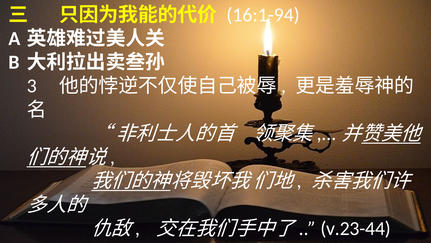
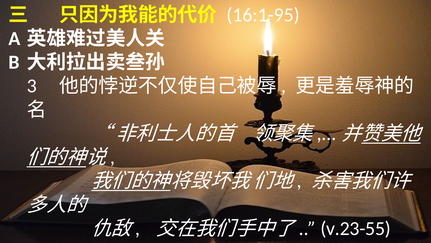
16:1-94: 16:1-94 -> 16:1-95 (263, 15)
v.23-44: v.23-44 -> v.23-55 (356, 228)
